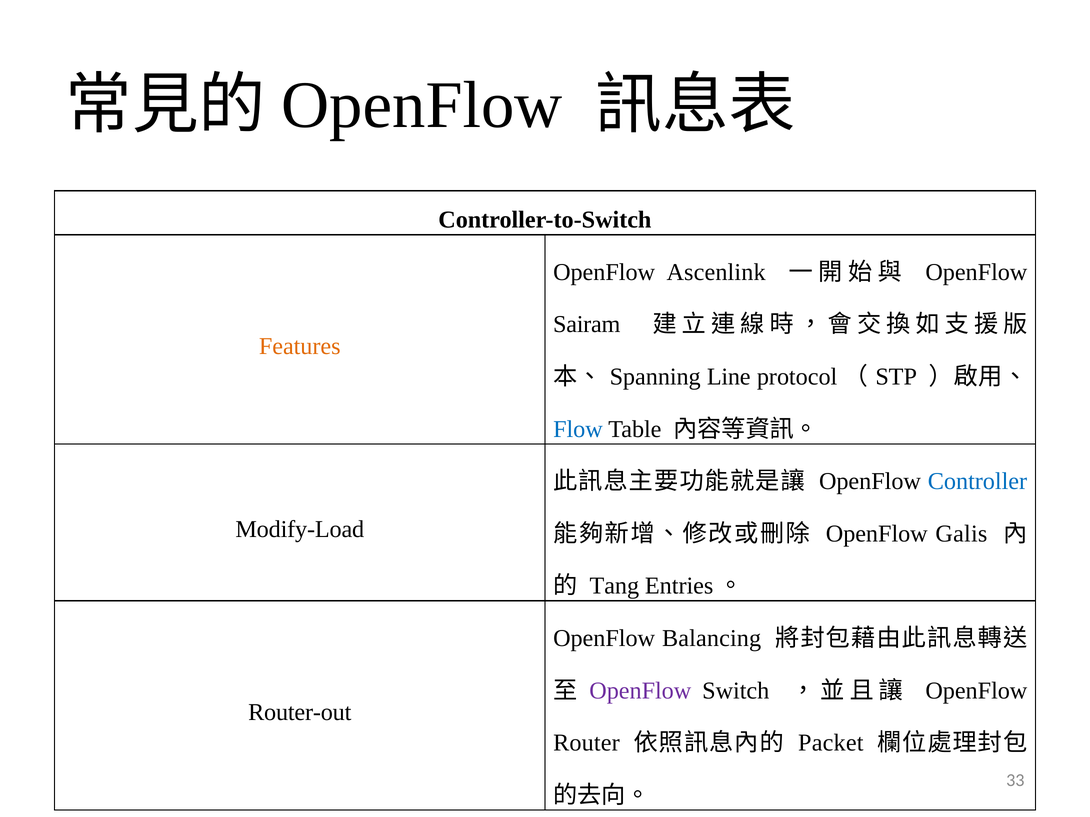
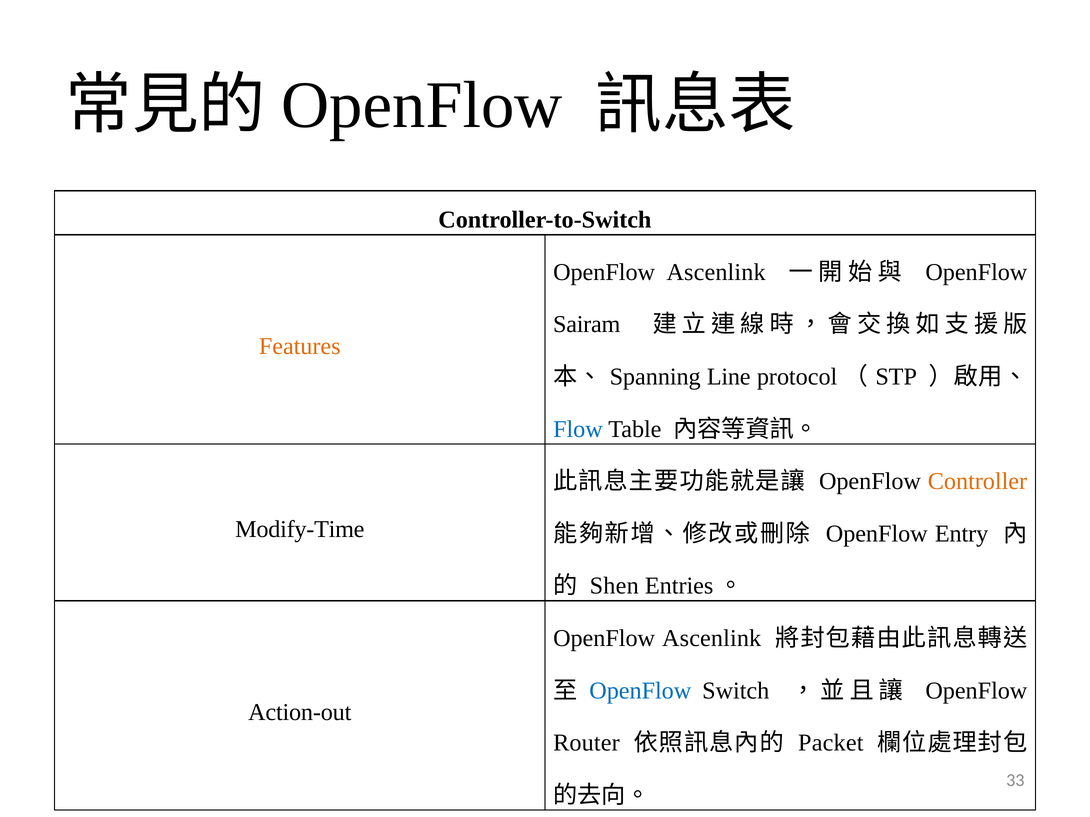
Controller colour: blue -> orange (977, 482)
Modify-Load: Modify-Load -> Modify-Time (300, 530)
Galis: Galis -> Entry (962, 534)
Tang: Tang -> Shen (614, 586)
Balancing: Balancing -> Ascenlink (712, 639)
OpenFlow colour: purple -> blue (640, 691)
Router-out: Router-out -> Action-out (300, 713)
